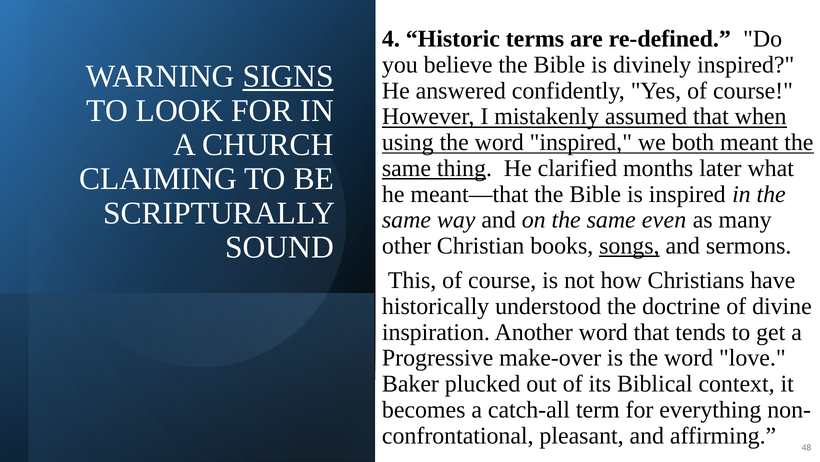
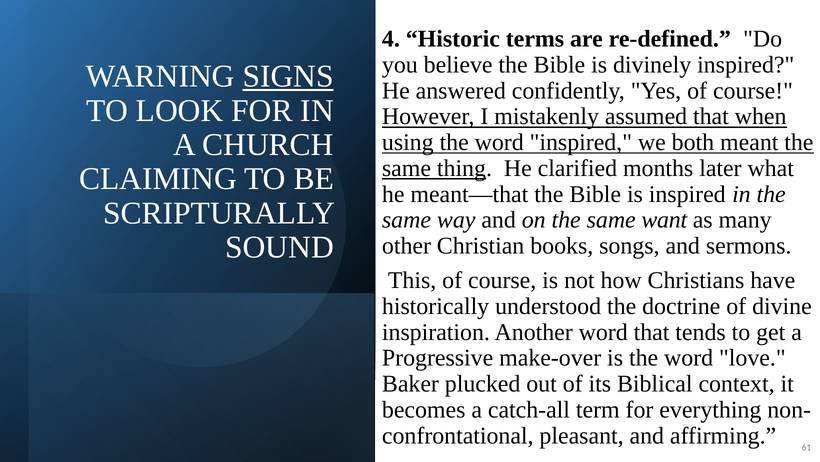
even: even -> want (664, 220)
songs underline: present -> none (629, 246)
48: 48 -> 61 (806, 447)
